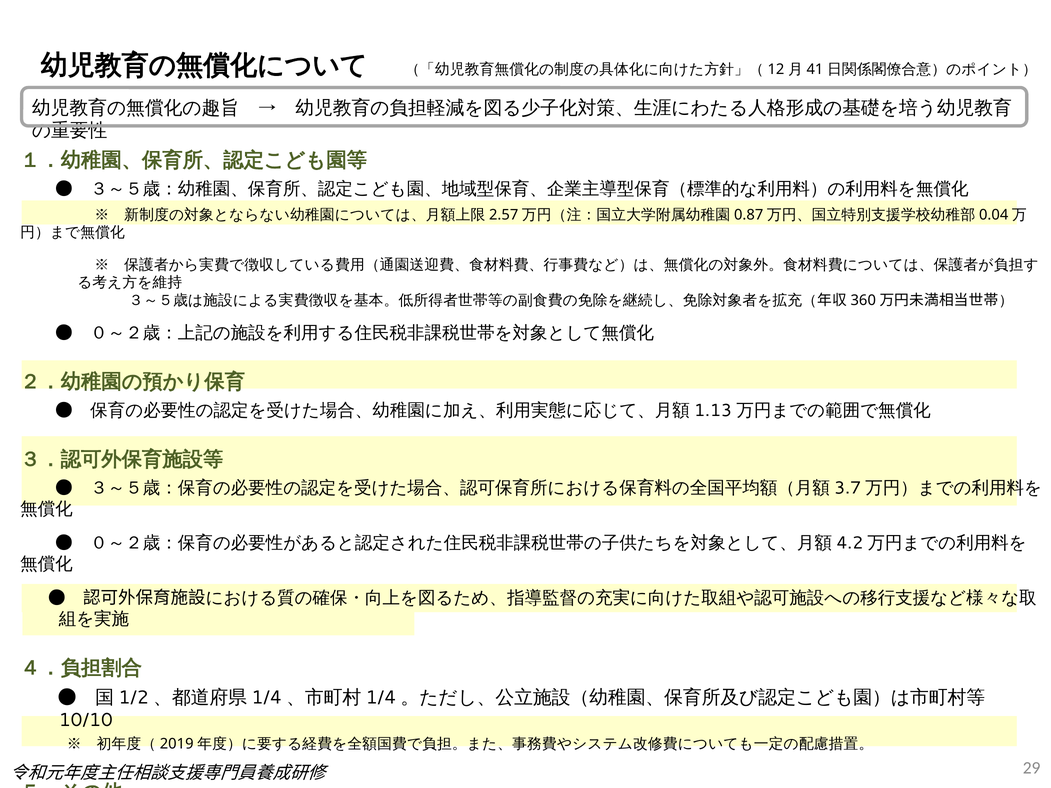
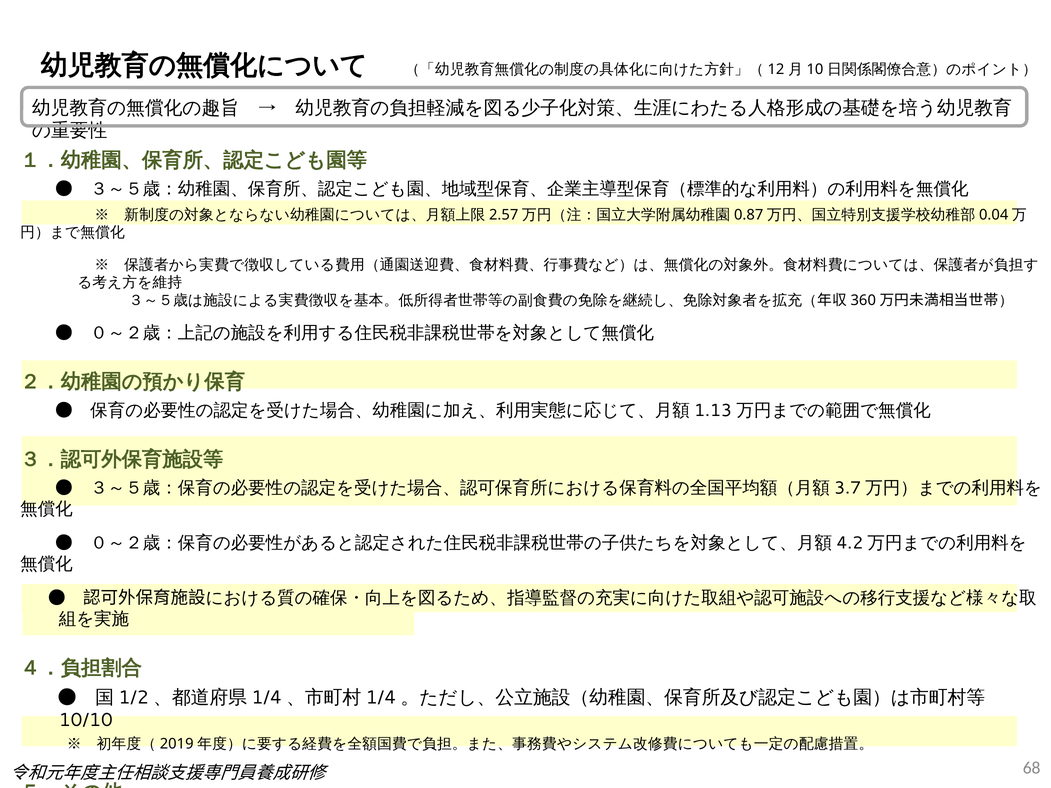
41: 41 -> 10 (815, 69)
29: 29 -> 68 (1032, 768)
